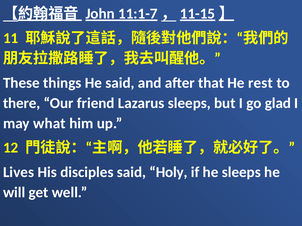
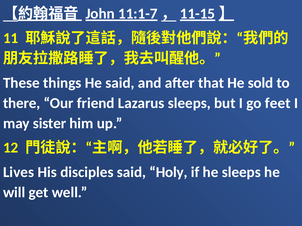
rest: rest -> sold (261, 83)
glad: glad -> feet (278, 103)
what: what -> sister (50, 124)
